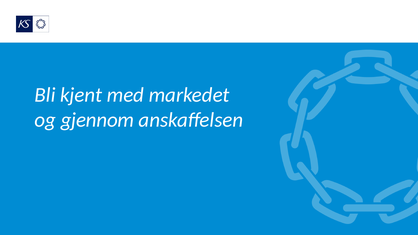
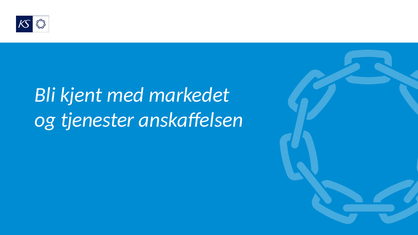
gjennom: gjennom -> tjenester (97, 120)
